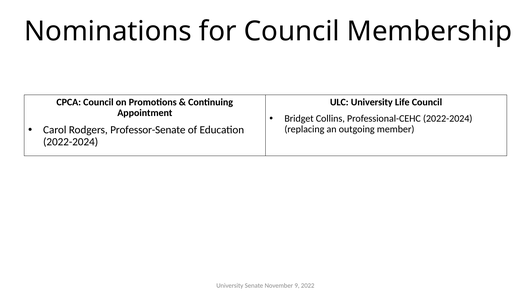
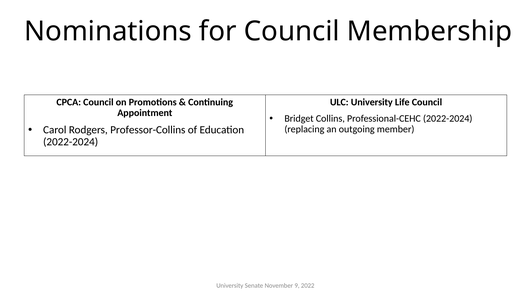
Professor-Senate: Professor-Senate -> Professor-Collins (148, 130)
